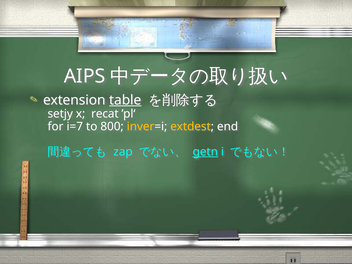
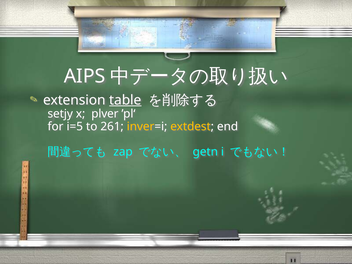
recat: recat -> plver (105, 114)
i=7: i=7 -> i=5 (75, 126)
800: 800 -> 261 (112, 126)
getn underline: present -> none (205, 152)
